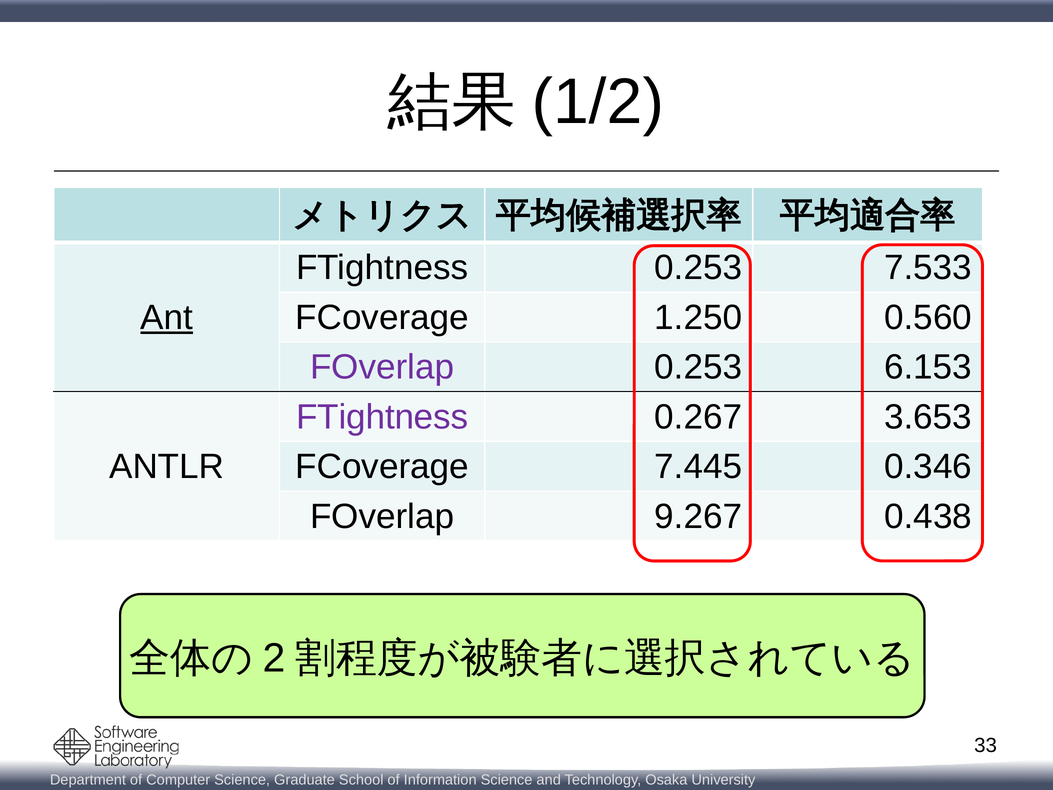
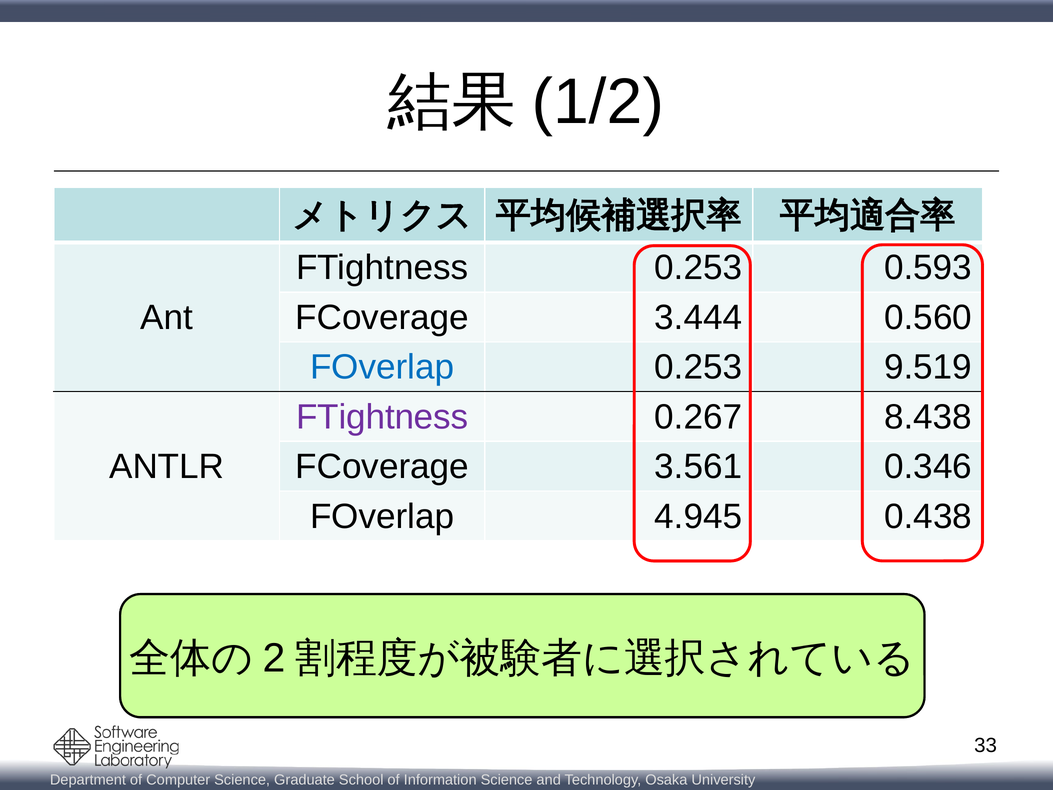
7.533: 7.533 -> 0.593 (928, 268)
Ant underline: present -> none (167, 317)
1.250: 1.250 -> 3.444 (698, 317)
FOverlap colour: purple -> blue (382, 367)
6.153: 6.153 -> 9.519 (928, 367)
3.653: 3.653 -> 8.438 (928, 417)
7.445: 7.445 -> 3.561 (698, 467)
9.267: 9.267 -> 4.945 (698, 516)
